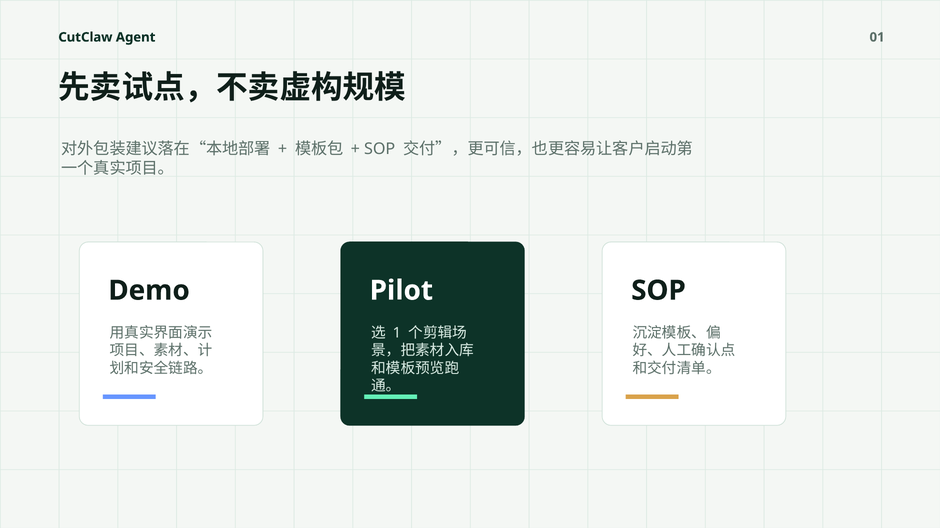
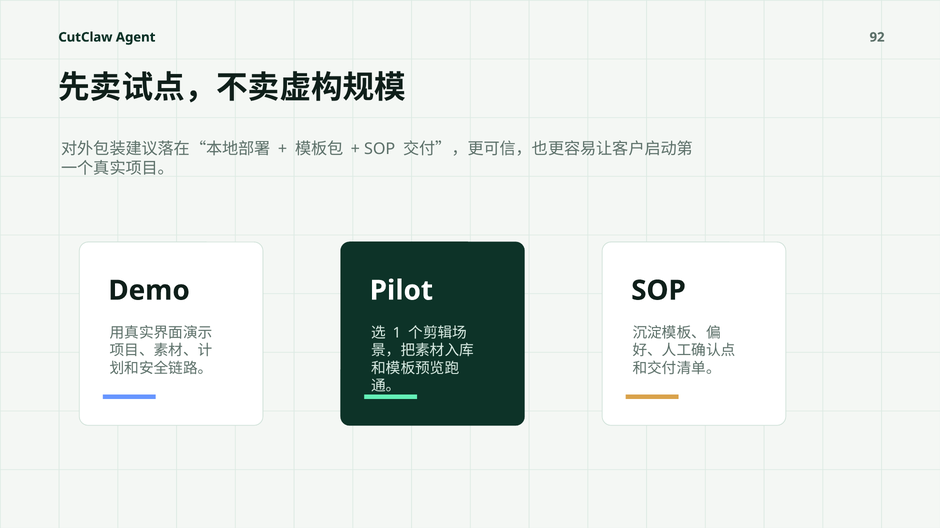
01: 01 -> 92 (877, 37)
